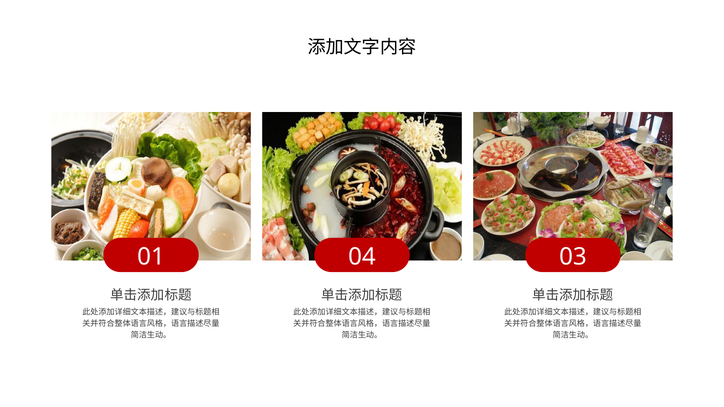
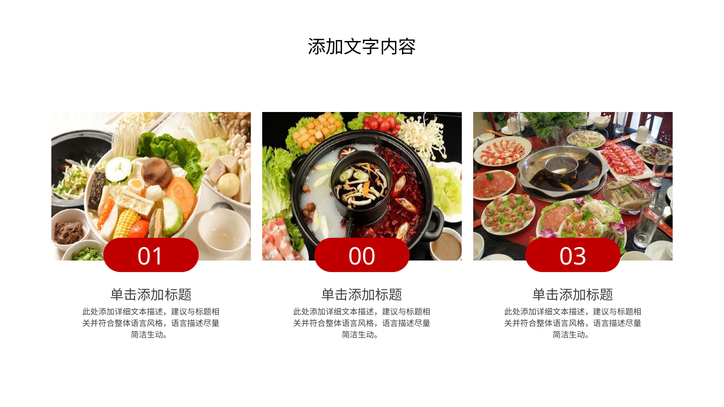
04: 04 -> 00 (362, 257)
